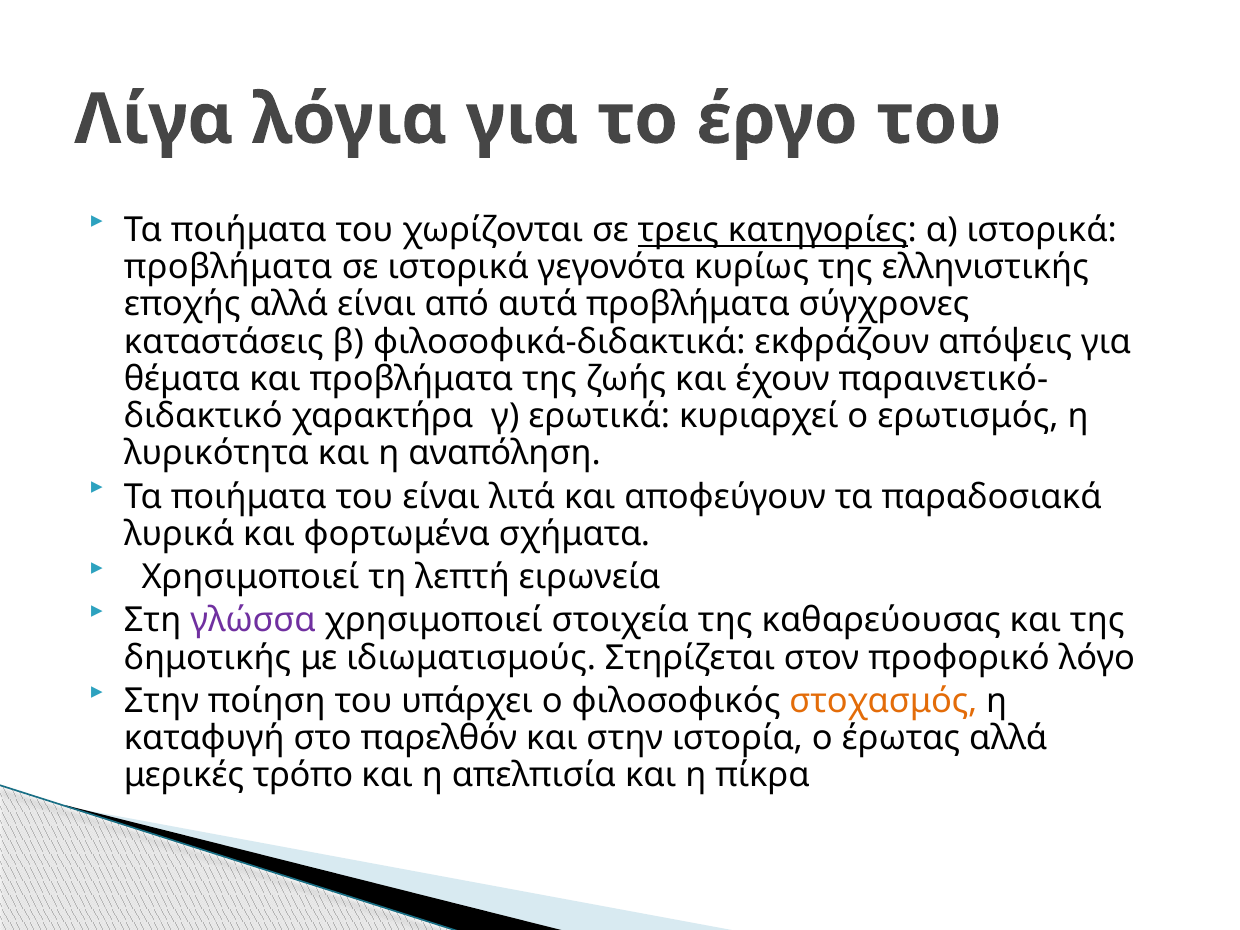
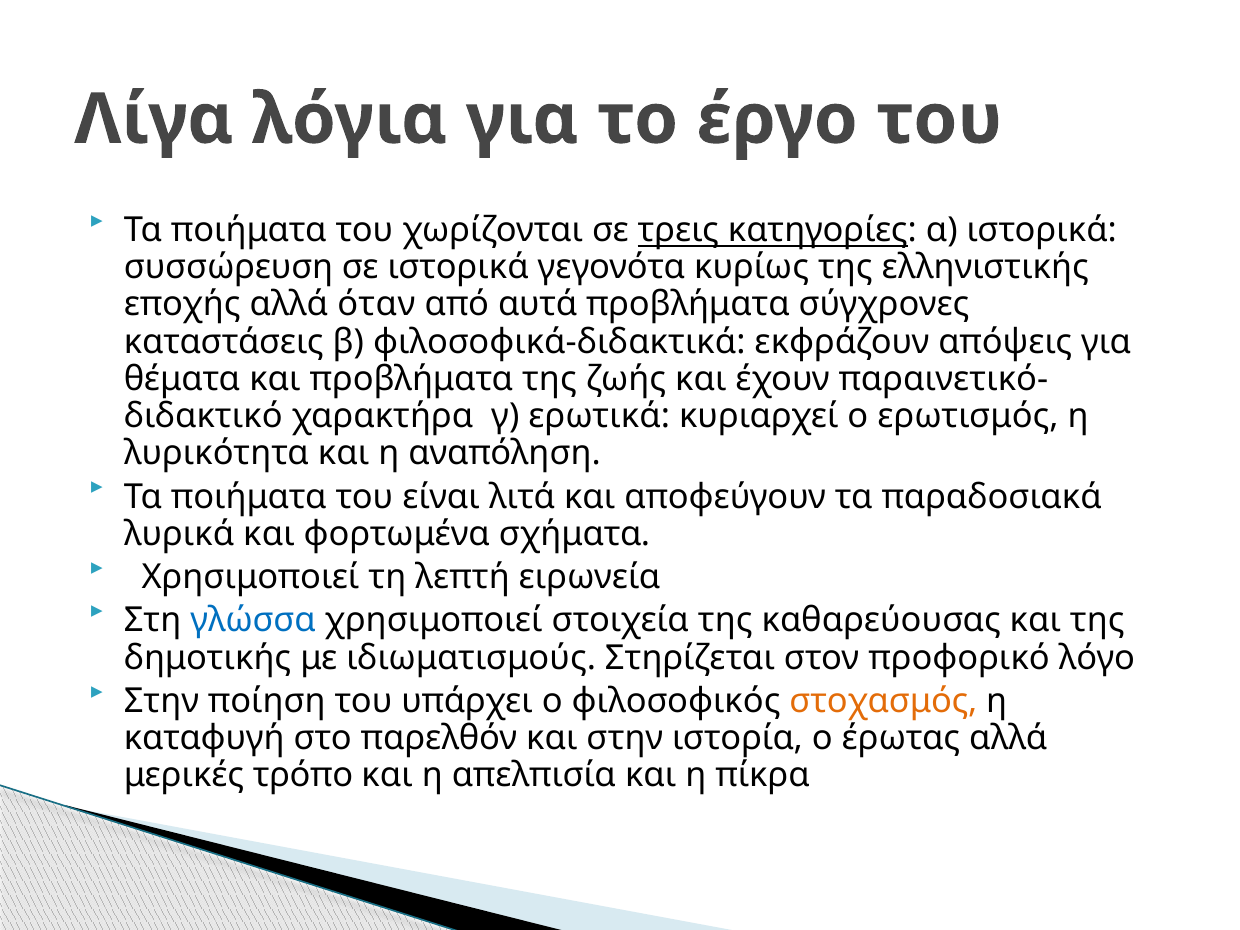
προβλήματα: προβλήματα -> συσσώρευση (228, 267)
αλλά είναι: είναι -> όταν (376, 304)
γλώσσα colour: purple -> blue (253, 621)
